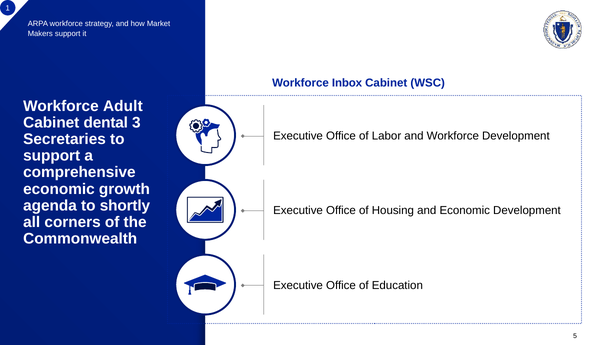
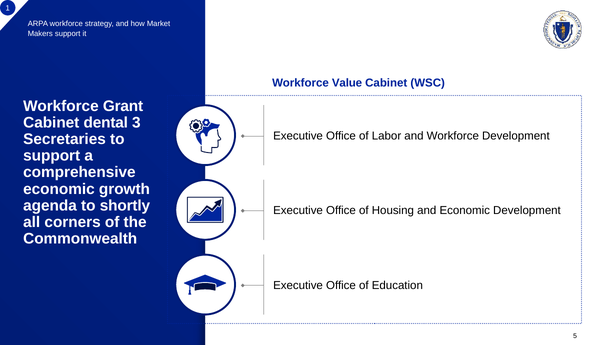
Inbox: Inbox -> Value (347, 83)
Adult: Adult -> Grant (123, 106)
